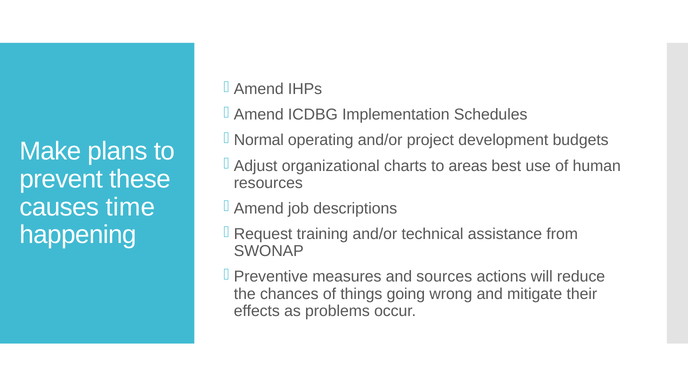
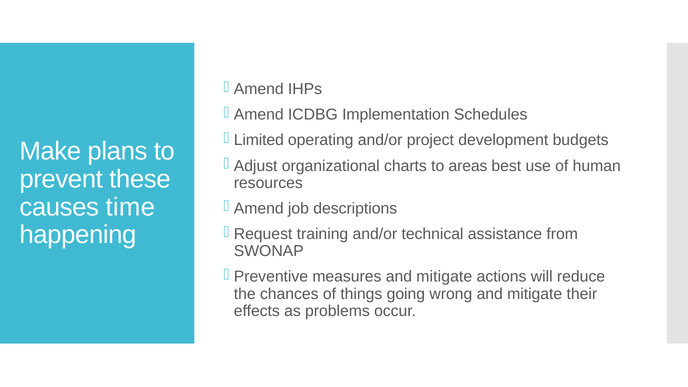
Normal: Normal -> Limited (259, 140)
measures and sources: sources -> mitigate (444, 277)
